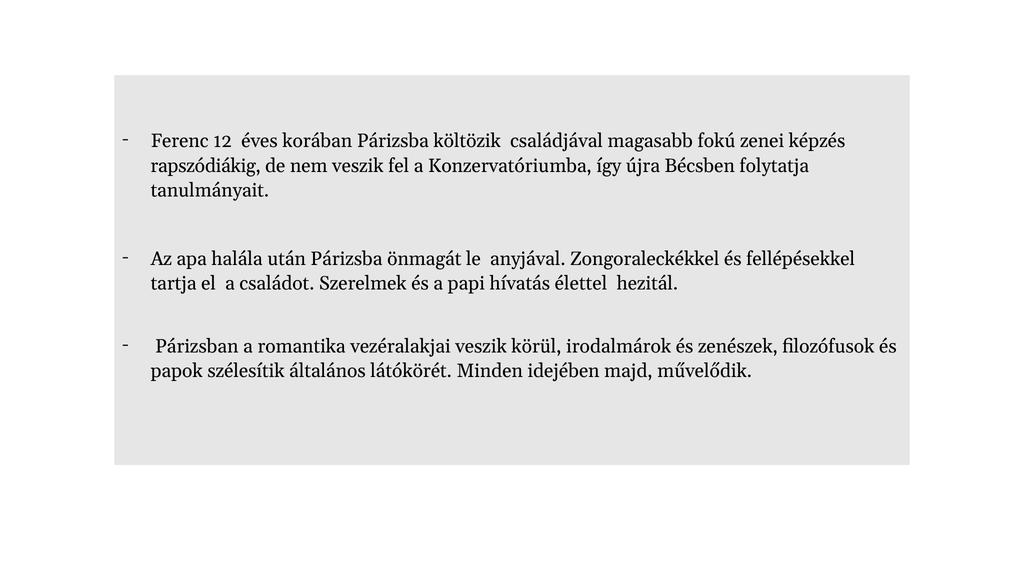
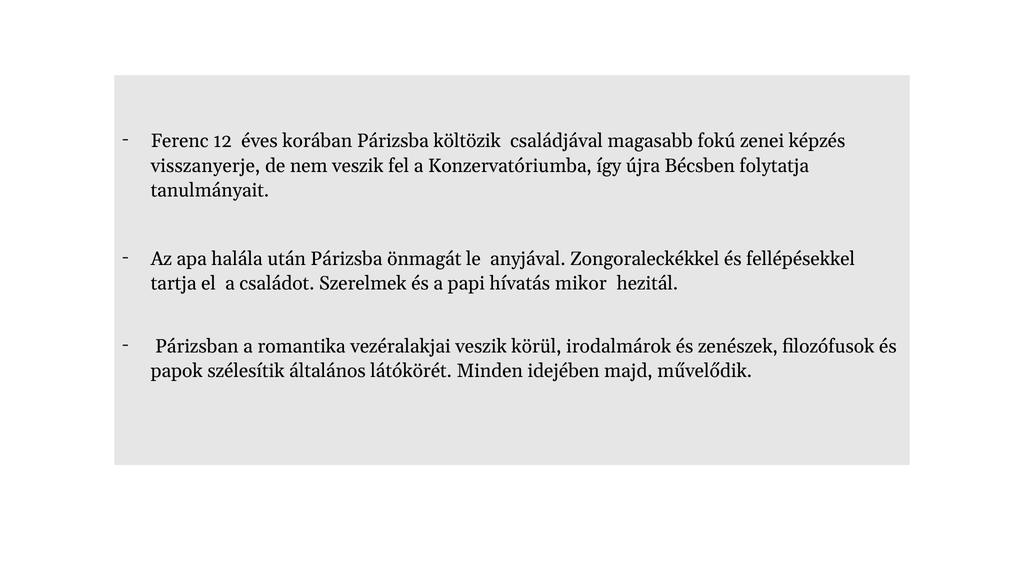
rapszódiákig: rapszódiákig -> visszanyerje (205, 166)
élettel: élettel -> mikor (581, 284)
